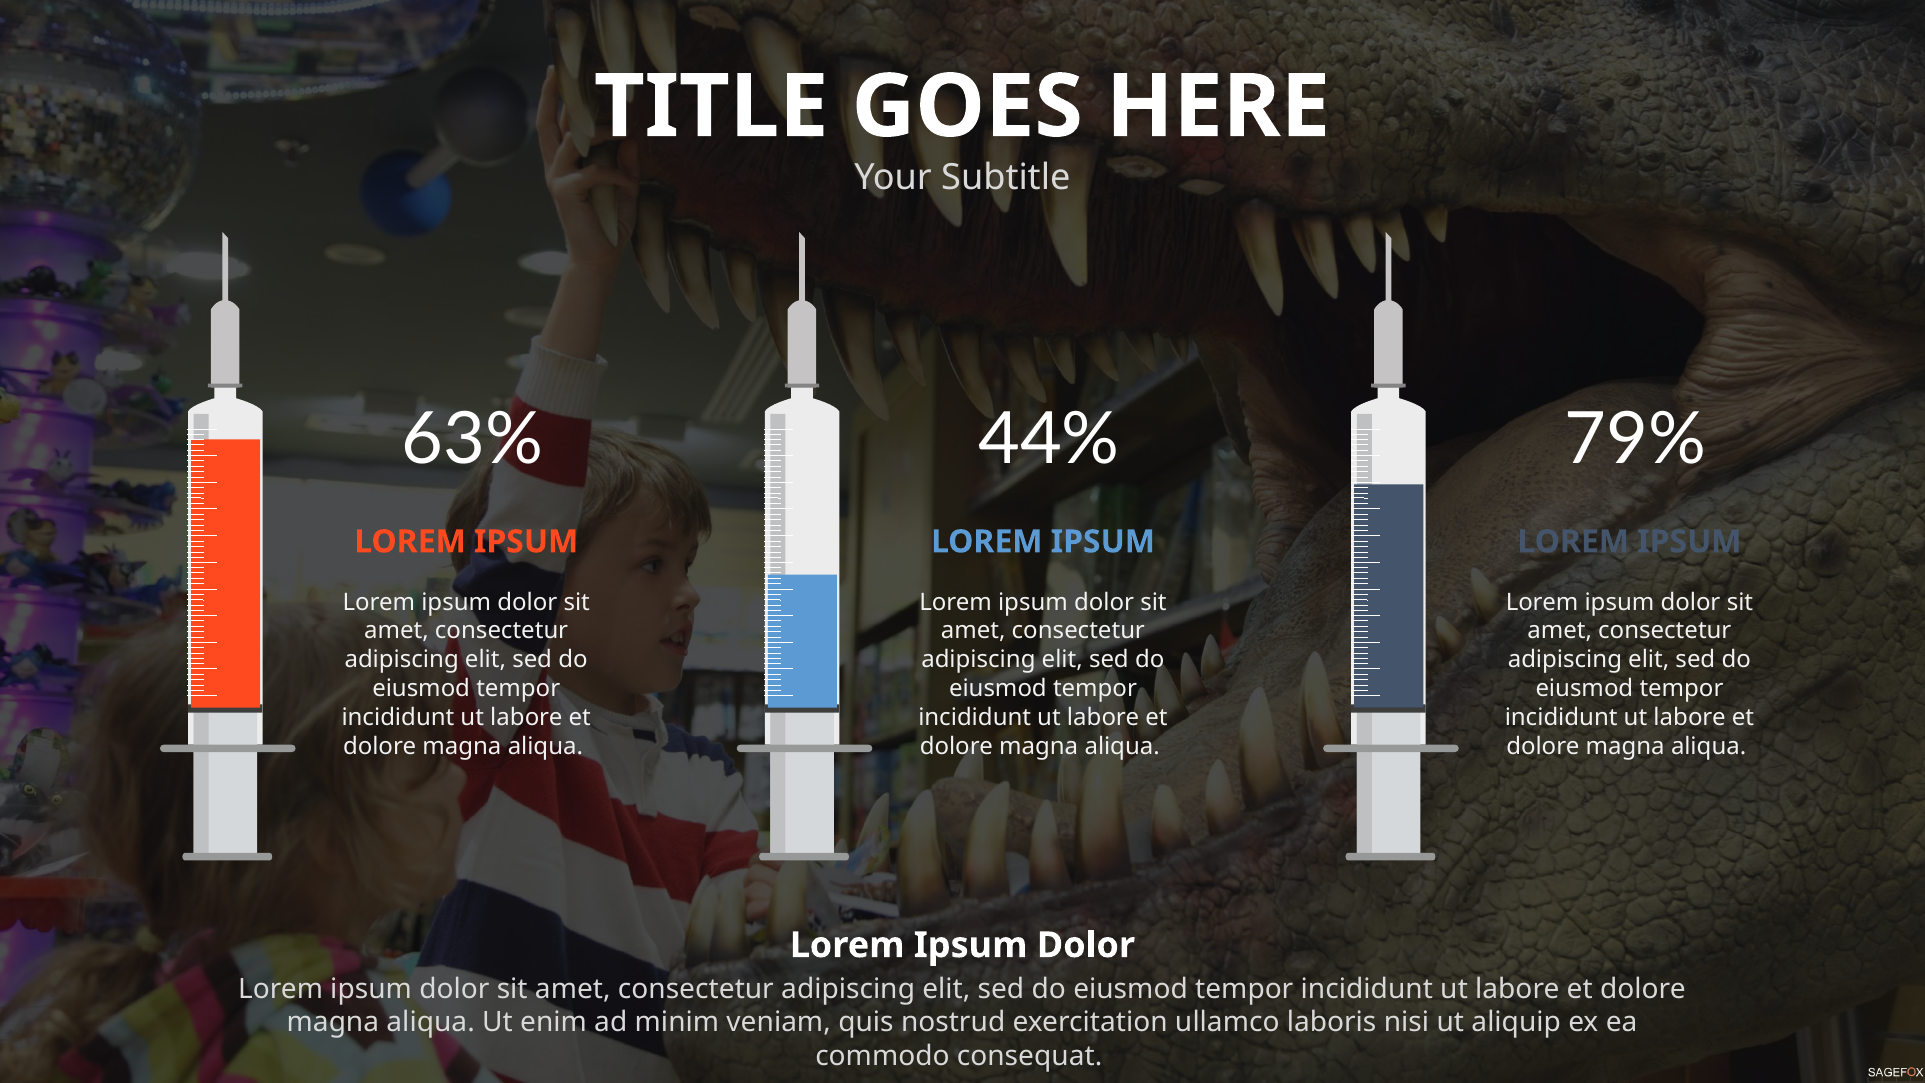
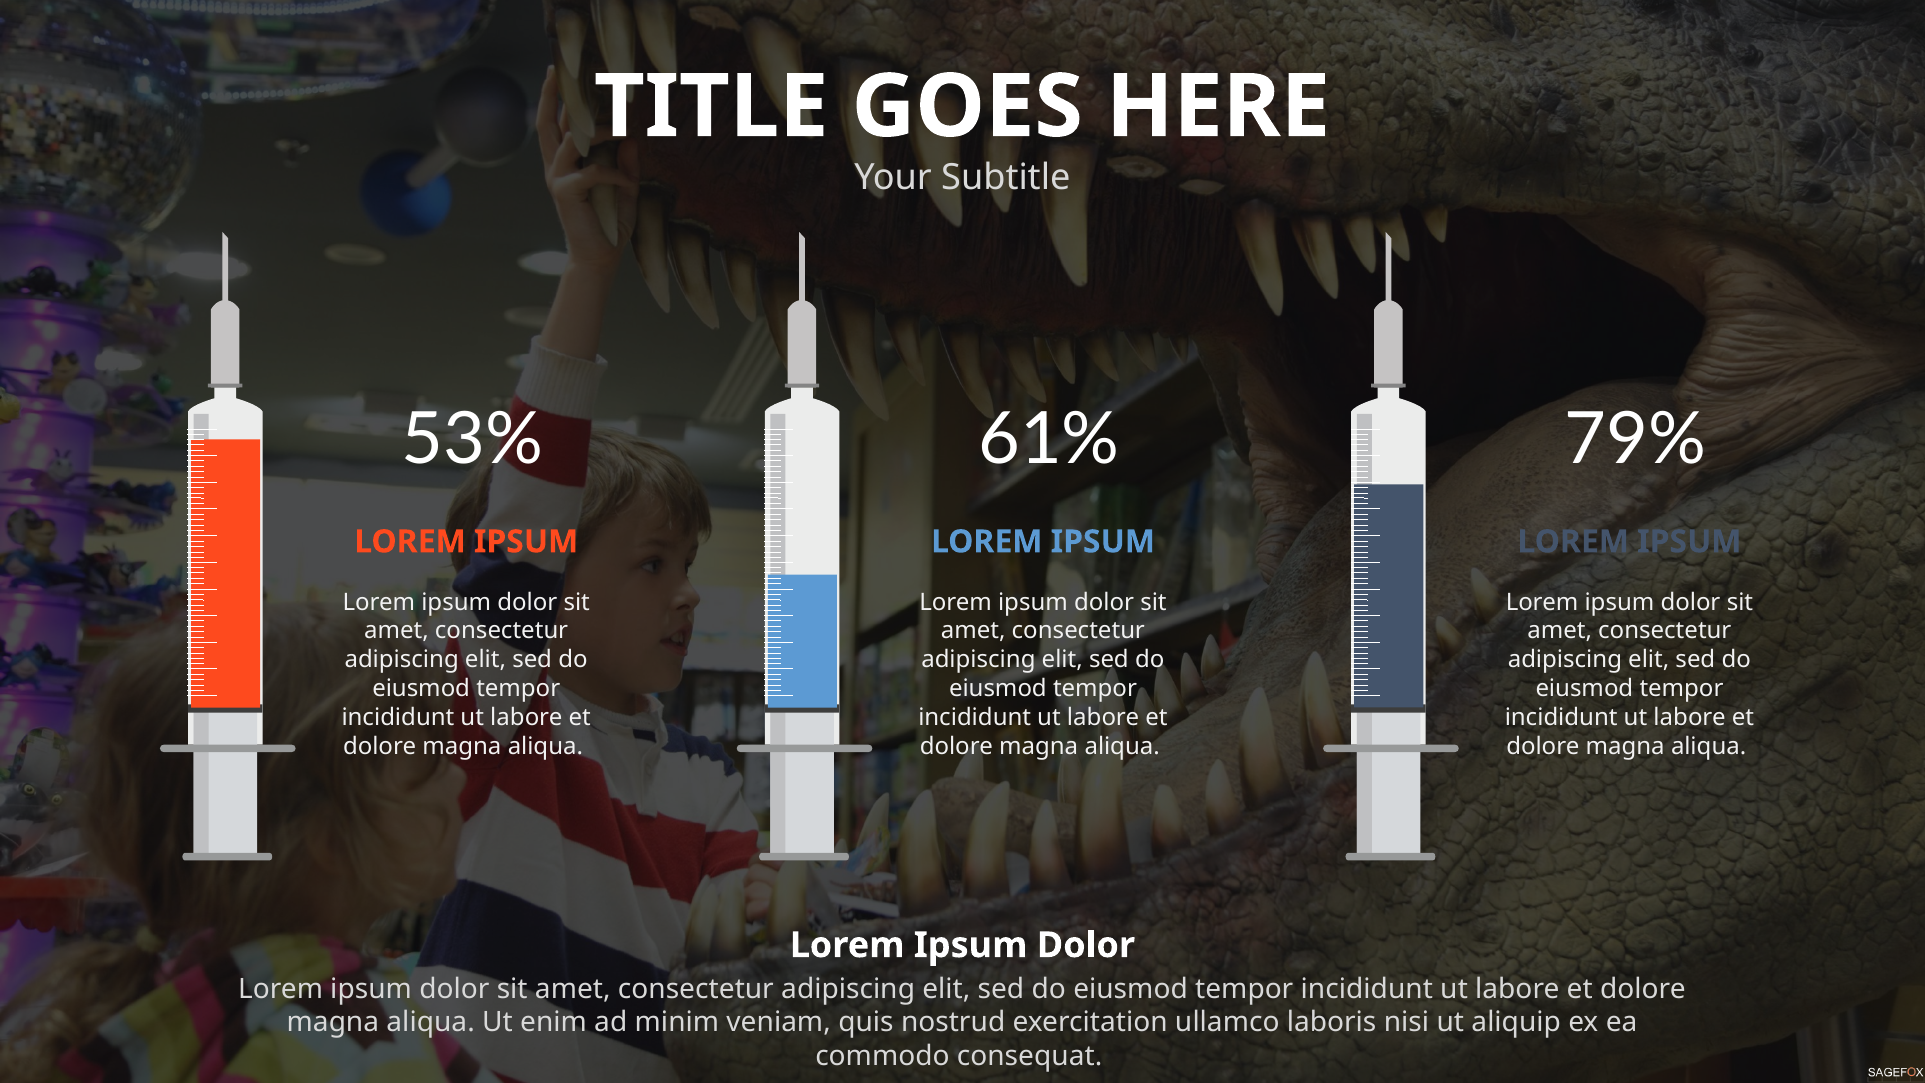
63%: 63% -> 53% (472, 440)
44%: 44% -> 61% (1049, 440)
